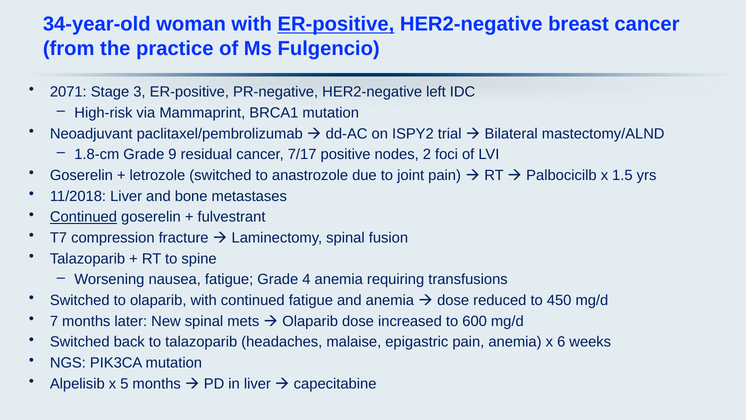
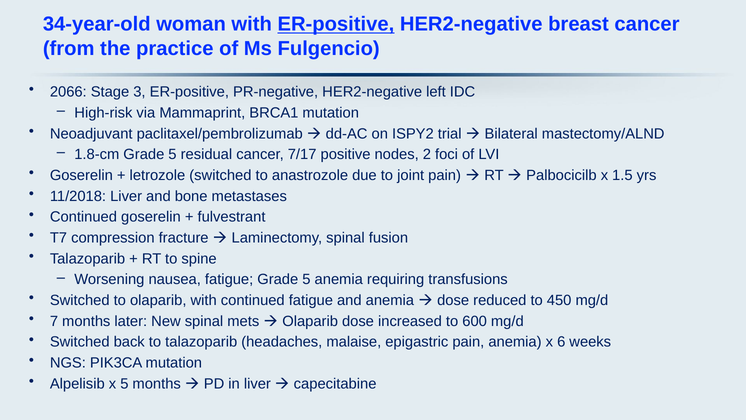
2071: 2071 -> 2066 (68, 92)
1.8-cm Grade 9: 9 -> 5 (172, 154)
Continued underline: present -> none (83, 217)
fatigue Grade 4: 4 -> 5 (306, 279)
